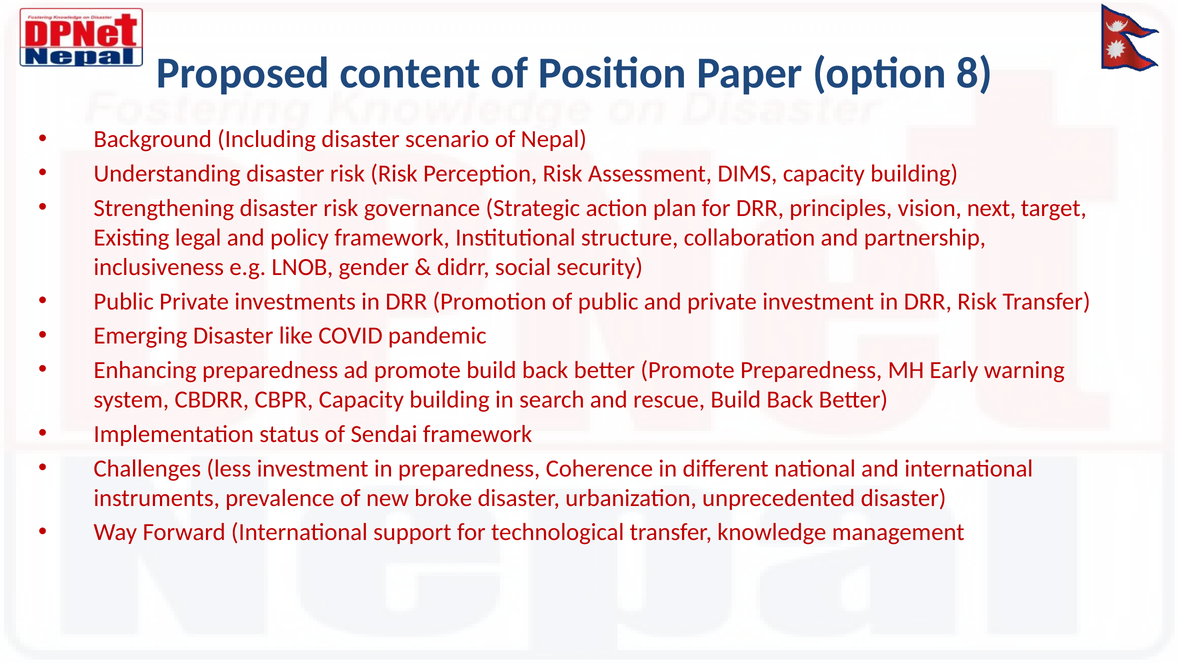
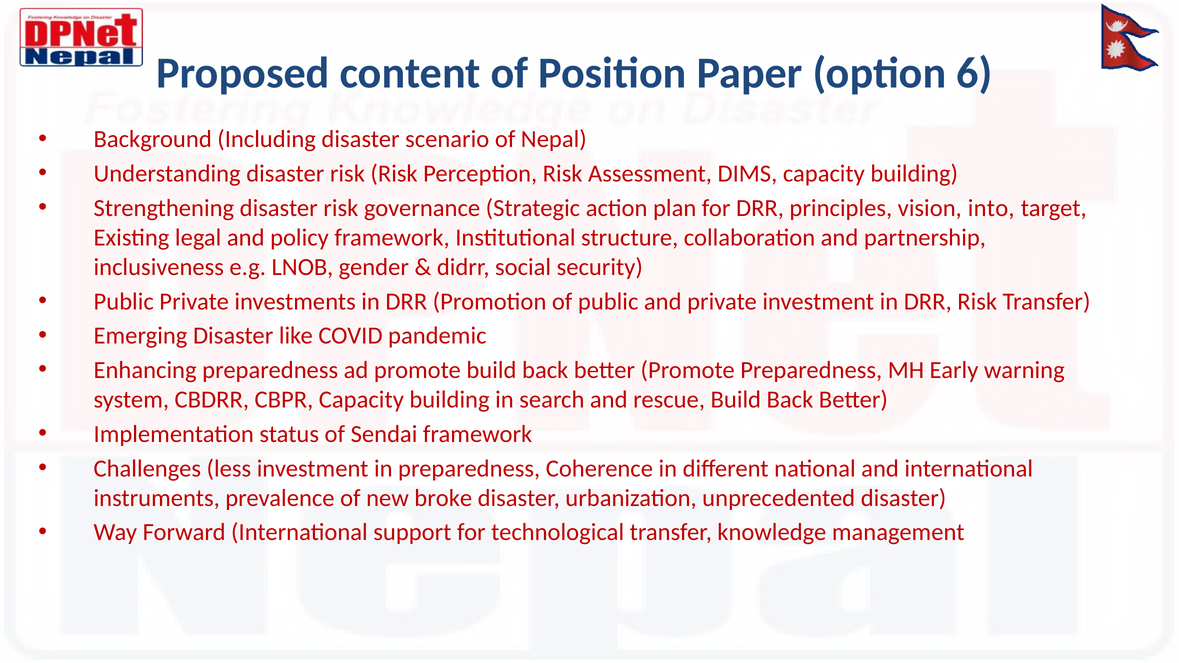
8: 8 -> 6 (974, 73)
next: next -> into (991, 208)
